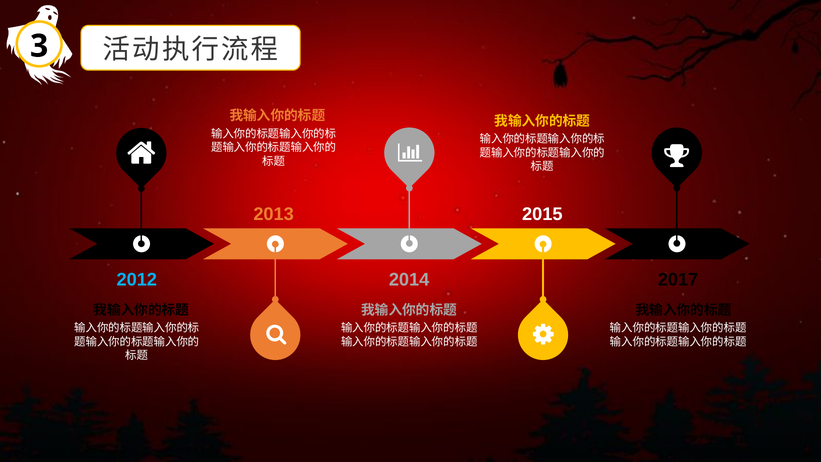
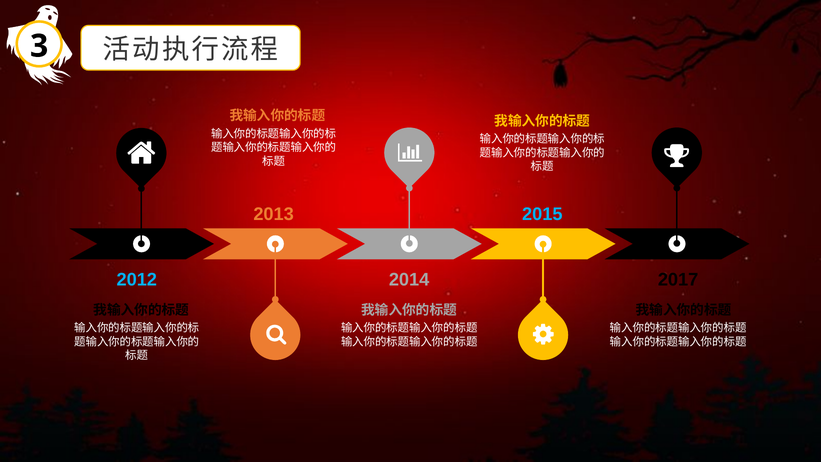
2015 colour: white -> light blue (542, 214)
